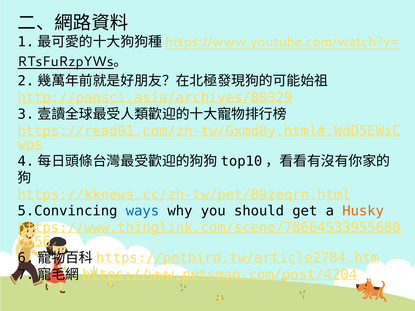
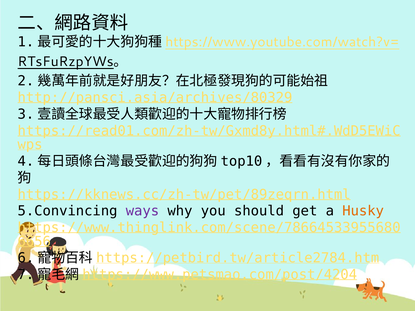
ways colour: blue -> purple (142, 211)
